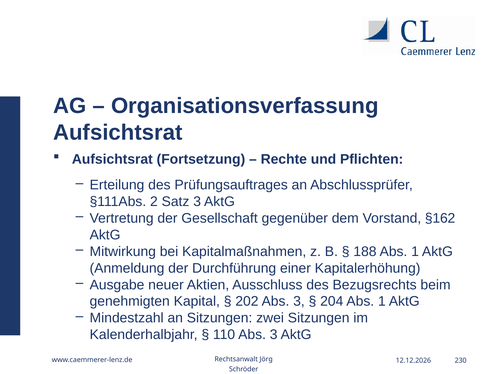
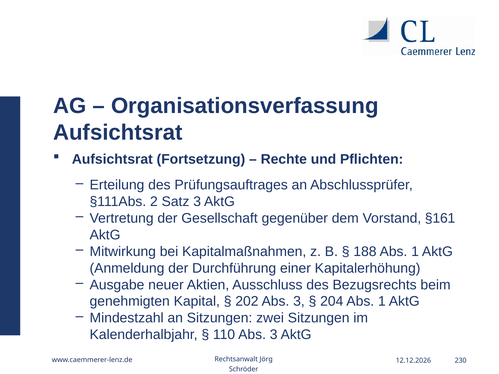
§162: §162 -> §161 (440, 218)
